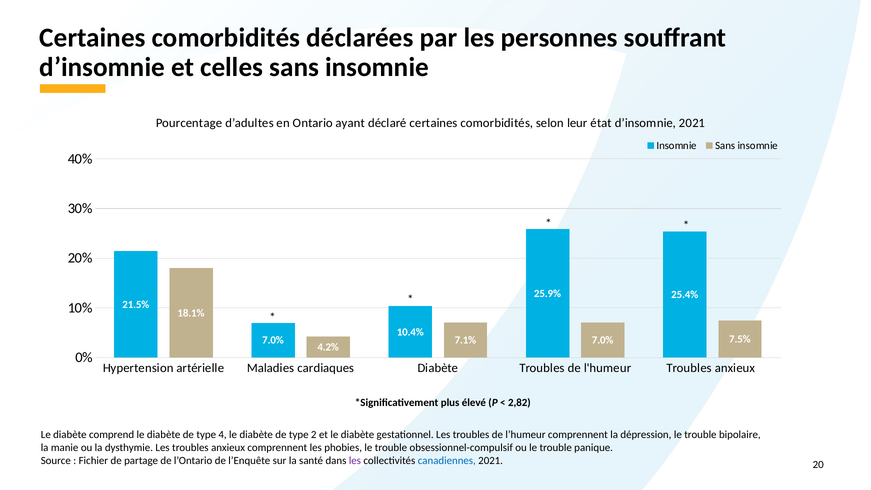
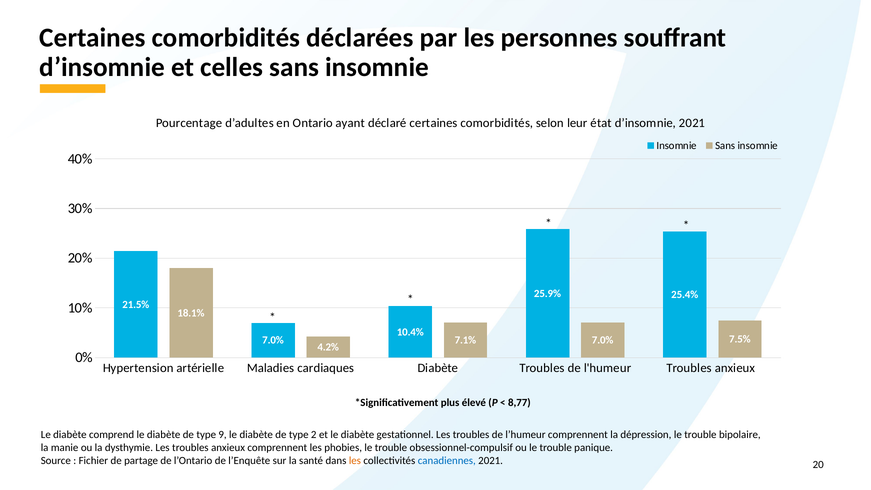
2,82: 2,82 -> 8,77 (519, 402)
4: 4 -> 9 (223, 435)
les colour: purple -> orange (355, 461)
